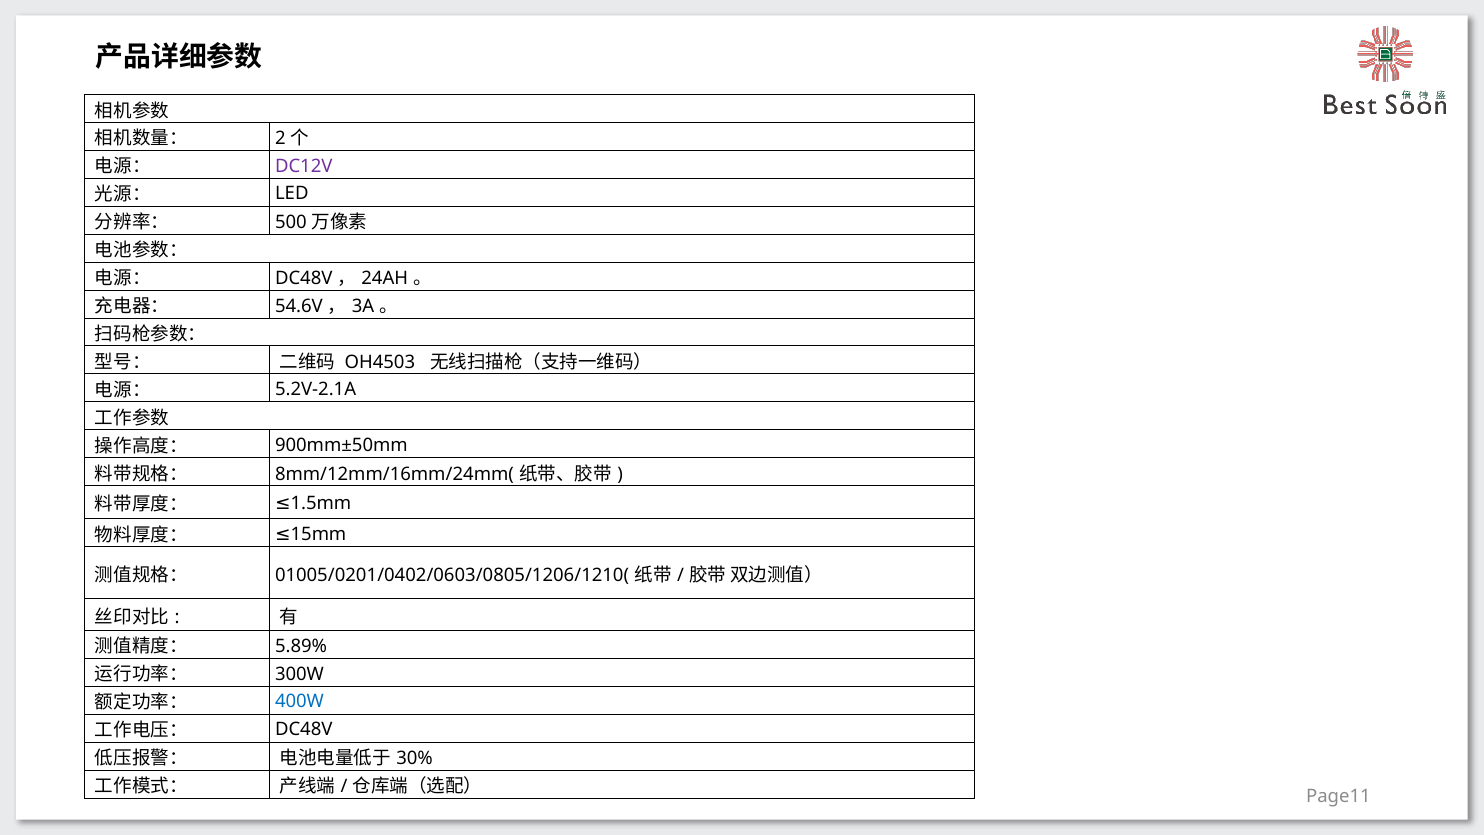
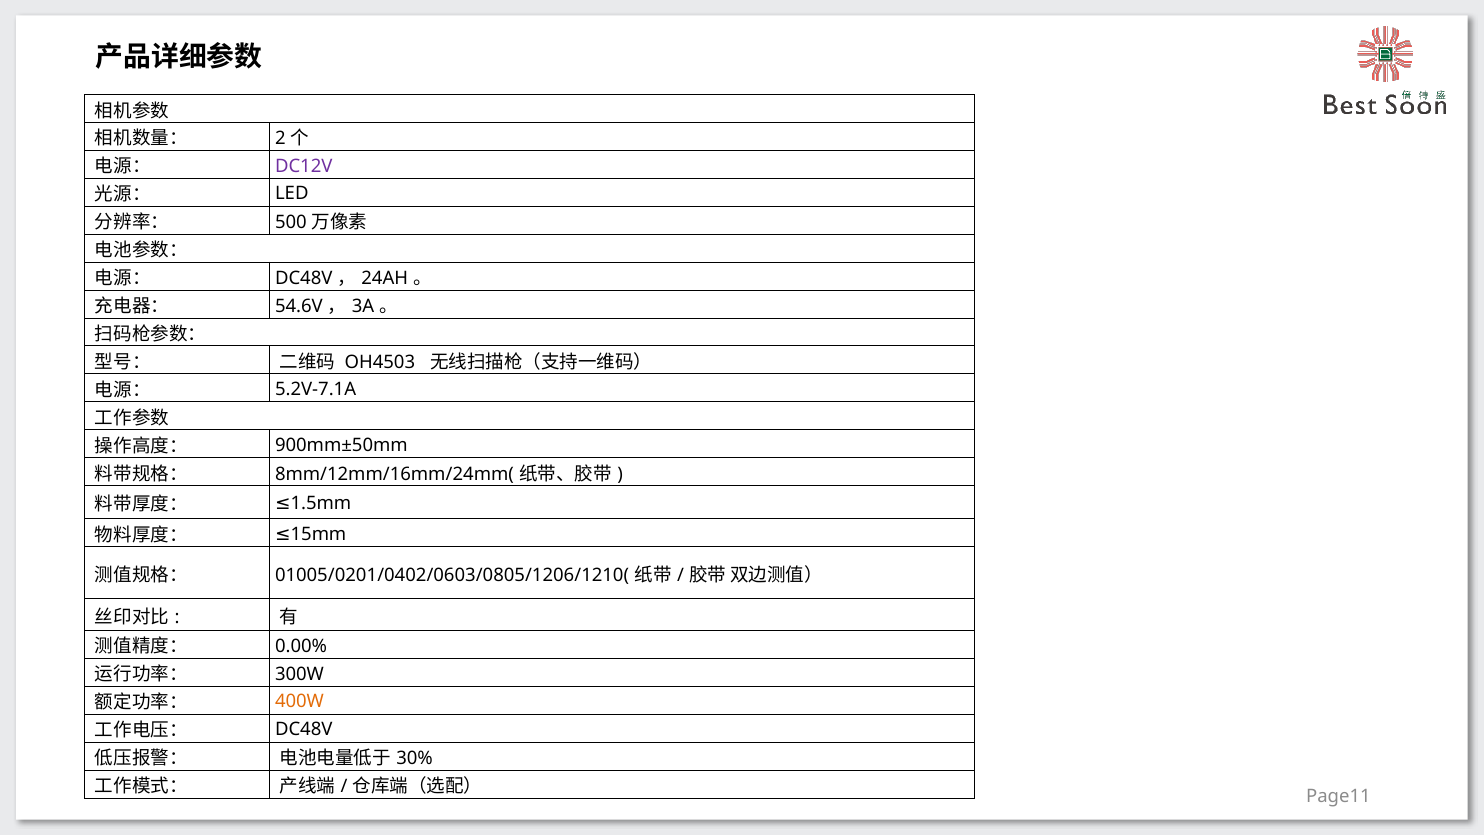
5.2V-2.1A: 5.2V-2.1A -> 5.2V-7.1A (316, 389)
5.89%: 5.89% -> 0.00% (301, 646)
400W colour: blue -> orange (299, 702)
